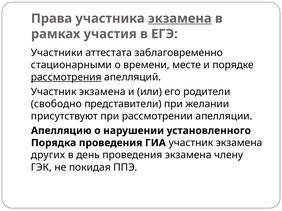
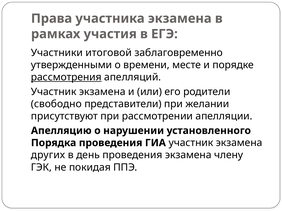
экзамена underline: present -> none (180, 19)
аттестата: аттестата -> итоговой (109, 53)
стационарными: стационарными -> утвержденными (71, 65)
